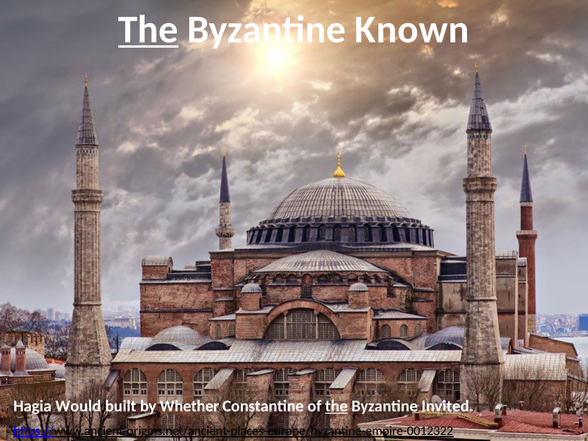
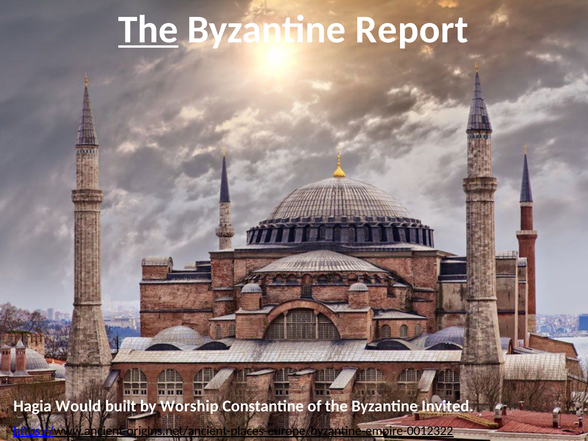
Known: Known -> Report (412, 30)
Whether: Whether -> Worship (189, 406)
the underline: present -> none (336, 406)
